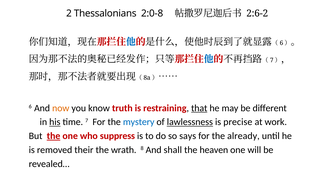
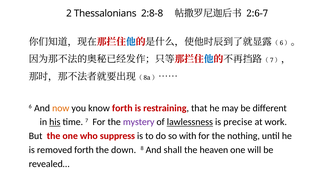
2:0-8: 2:0-8 -> 2:8-8 (152, 13)
2:6-2: 2:6-2 -> 2:6-7 (257, 13)
know truth: truth -> forth (122, 108)
that underline: present -> none (199, 108)
mystery colour: blue -> purple (139, 122)
the underline: present -> none (54, 136)
says: says -> with (188, 136)
already: already -> nothing (243, 136)
removed their: their -> forth (84, 150)
wrath: wrath -> down (124, 150)
